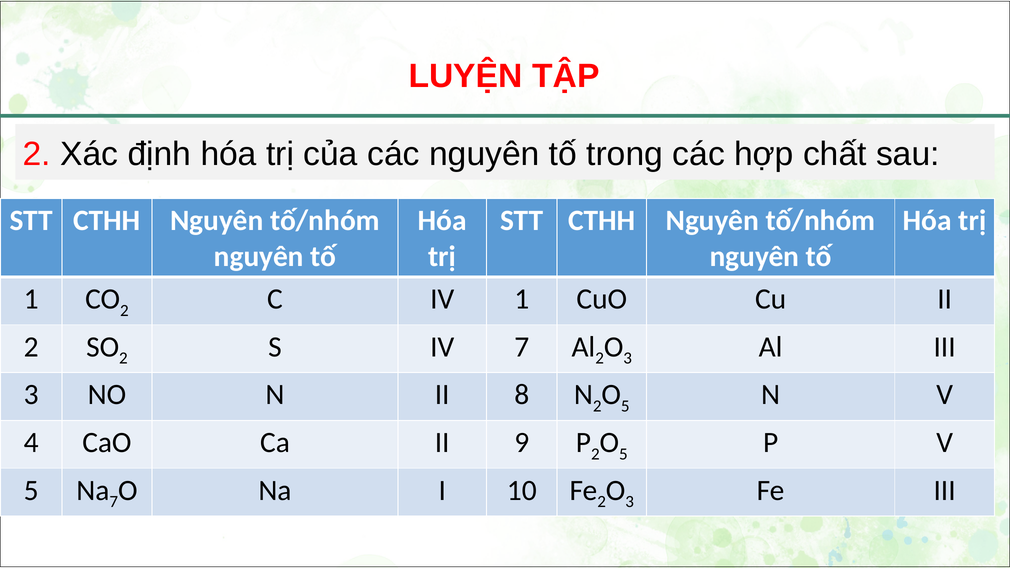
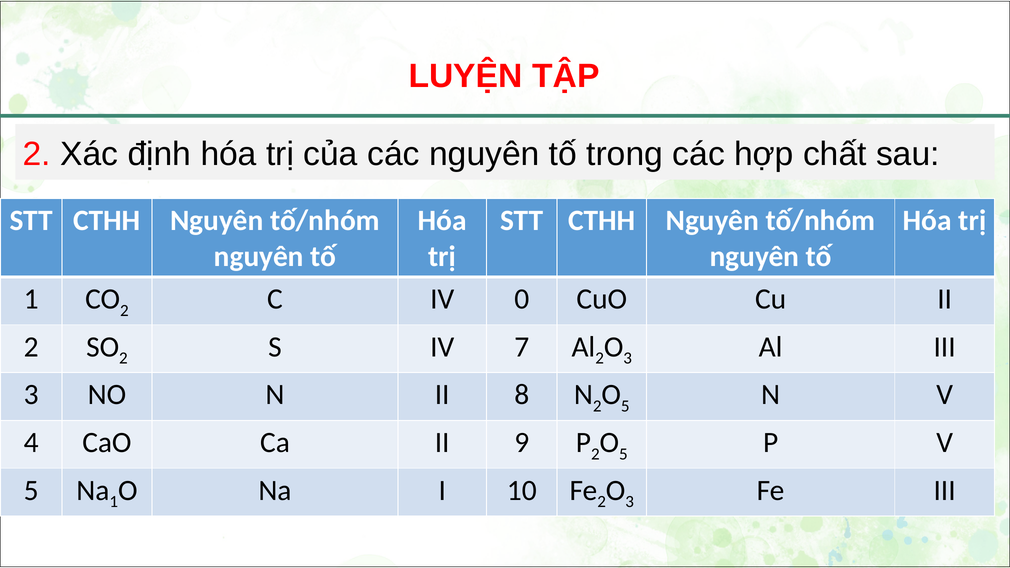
IV 1: 1 -> 0 (522, 299)
Na 7: 7 -> 1 (114, 502)
